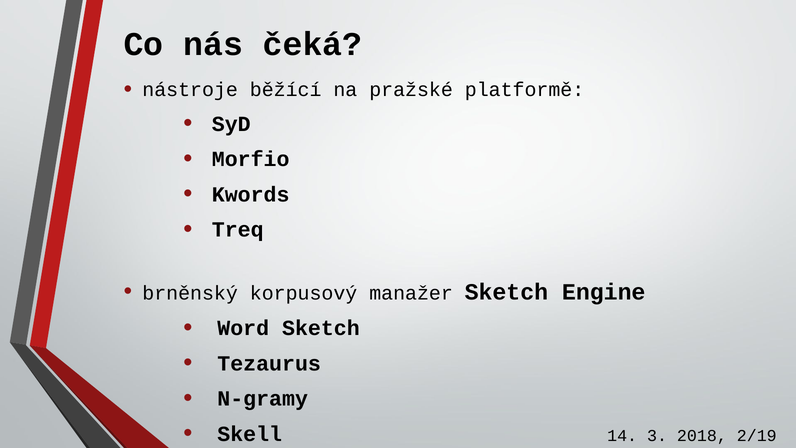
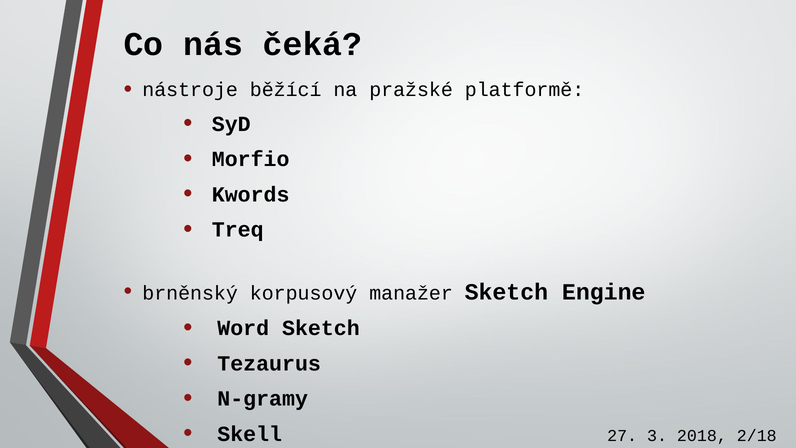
14: 14 -> 27 (622, 436)
2/19: 2/19 -> 2/18 (757, 436)
